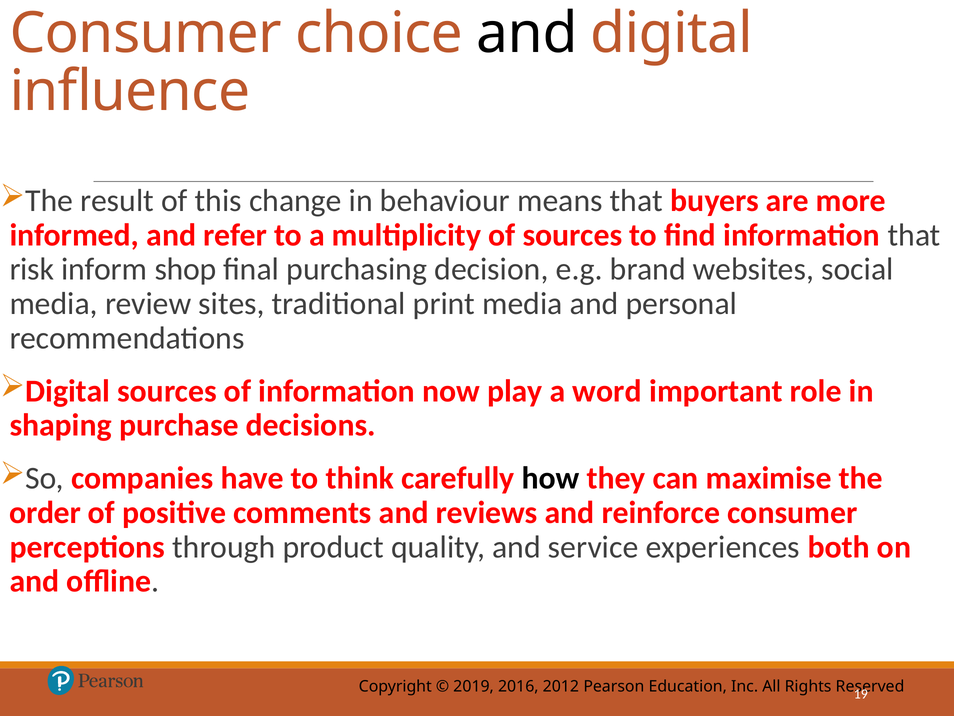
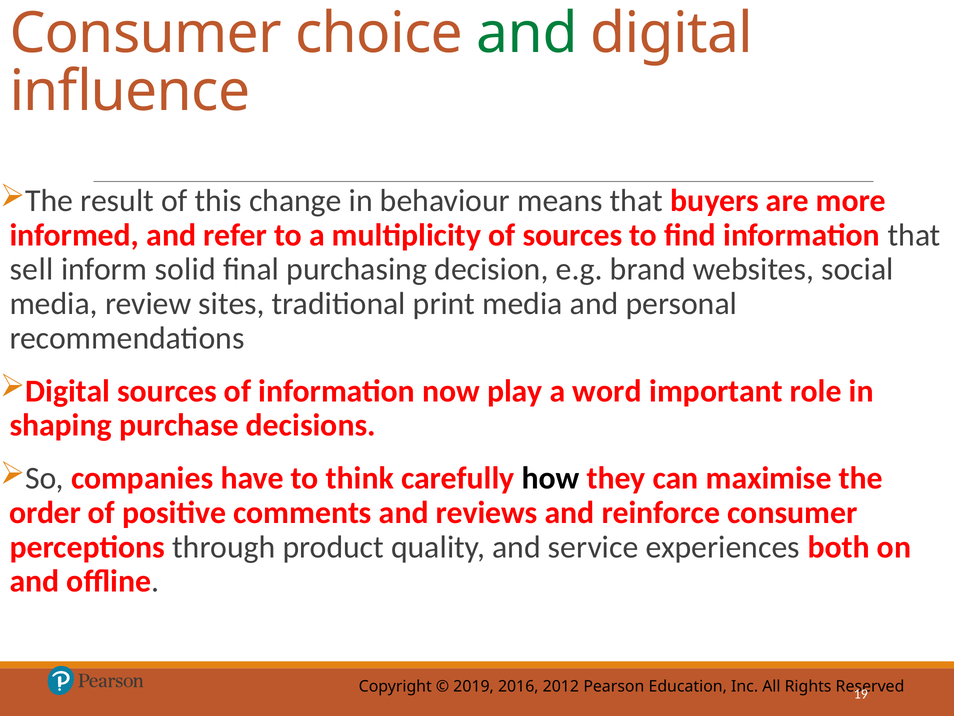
and colour: black -> green (527, 33)
risk: risk -> sell (32, 269)
shop: shop -> solid (185, 269)
